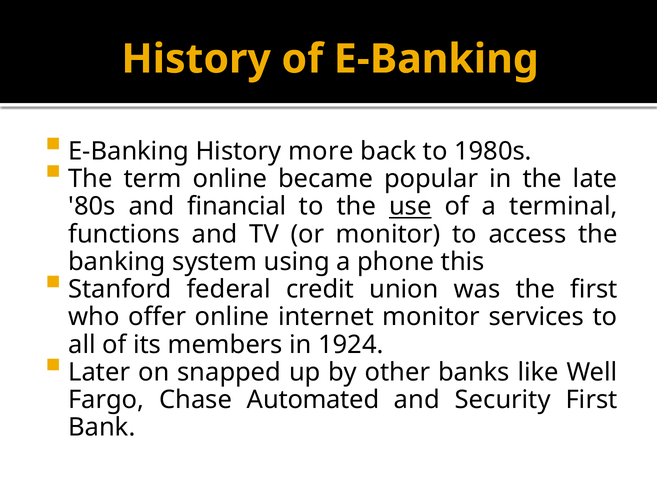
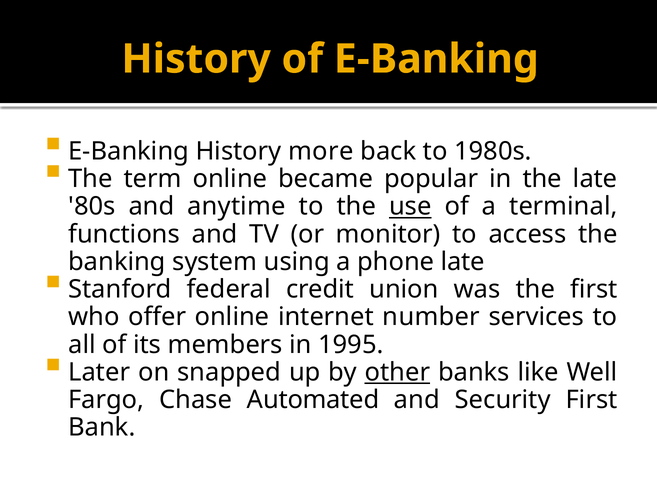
financial: financial -> anytime (237, 206)
phone this: this -> late (463, 262)
internet monitor: monitor -> number (431, 317)
1924: 1924 -> 1995 (351, 344)
other underline: none -> present (397, 372)
